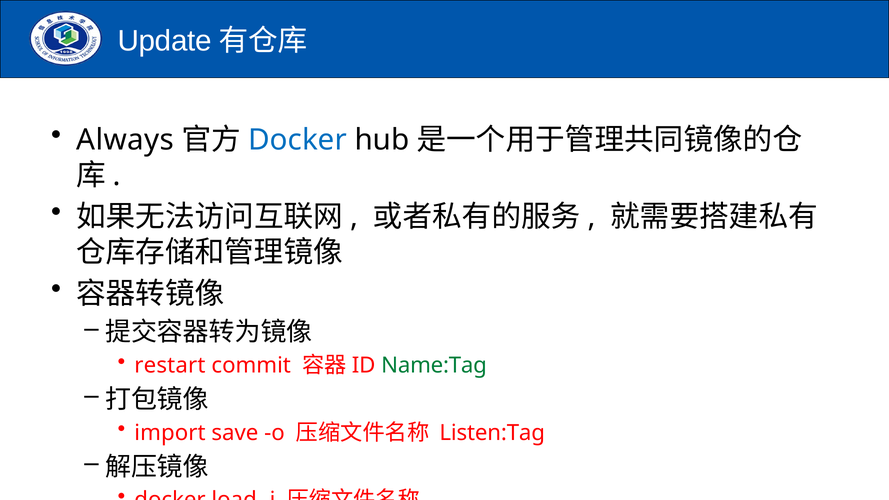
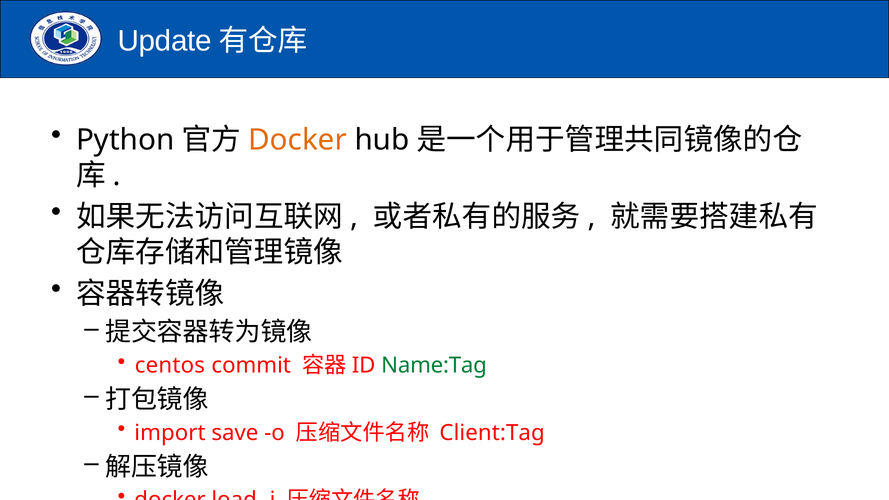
Always: Always -> Python (125, 140)
Docker colour: blue -> orange (298, 140)
restart: restart -> centos (170, 365)
Listen:Tag: Listen:Tag -> Client:Tag (492, 433)
